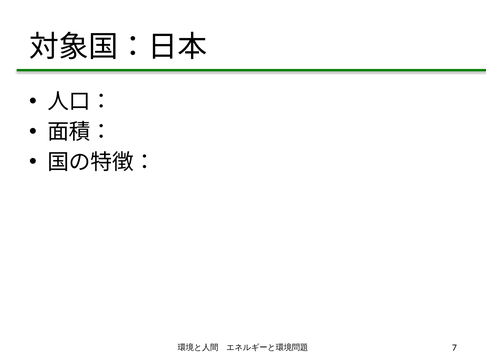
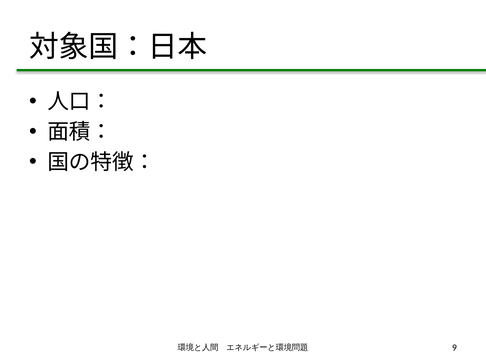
7: 7 -> 9 (454, 348)
